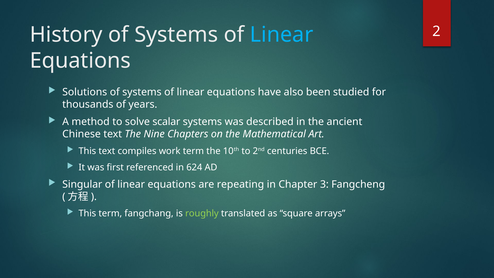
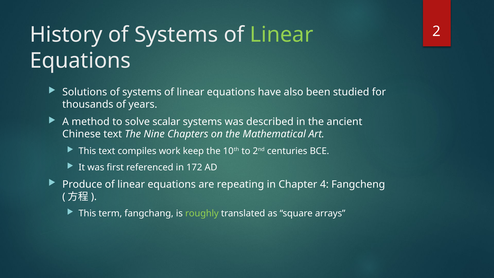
Linear colour: light blue -> light green (282, 35)
work term: term -> keep (193, 151)
624: 624 -> 172 (194, 167)
Singular: Singular -> Produce (82, 184)
3: 3 -> 4 (324, 184)
